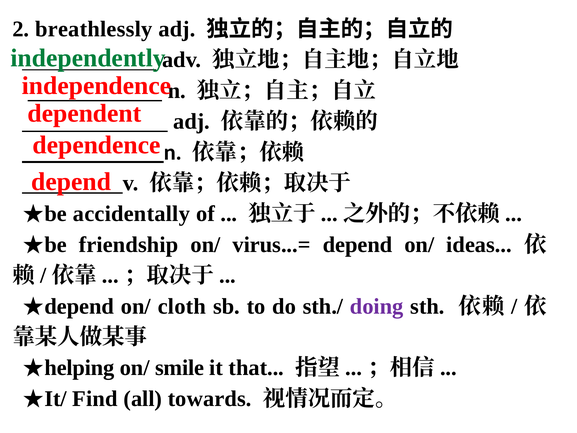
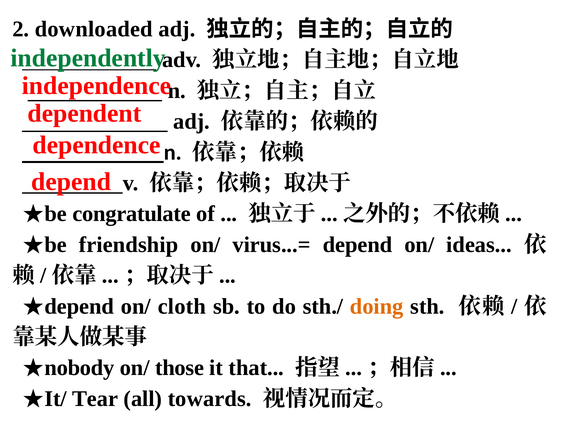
breathlessly: breathlessly -> downloaded (94, 29)
accidentally: accidentally -> congratulate (132, 214)
doing colour: purple -> orange (377, 306)
helping: helping -> nobody (79, 368)
smile: smile -> those (180, 368)
Find: Find -> Tear (95, 398)
